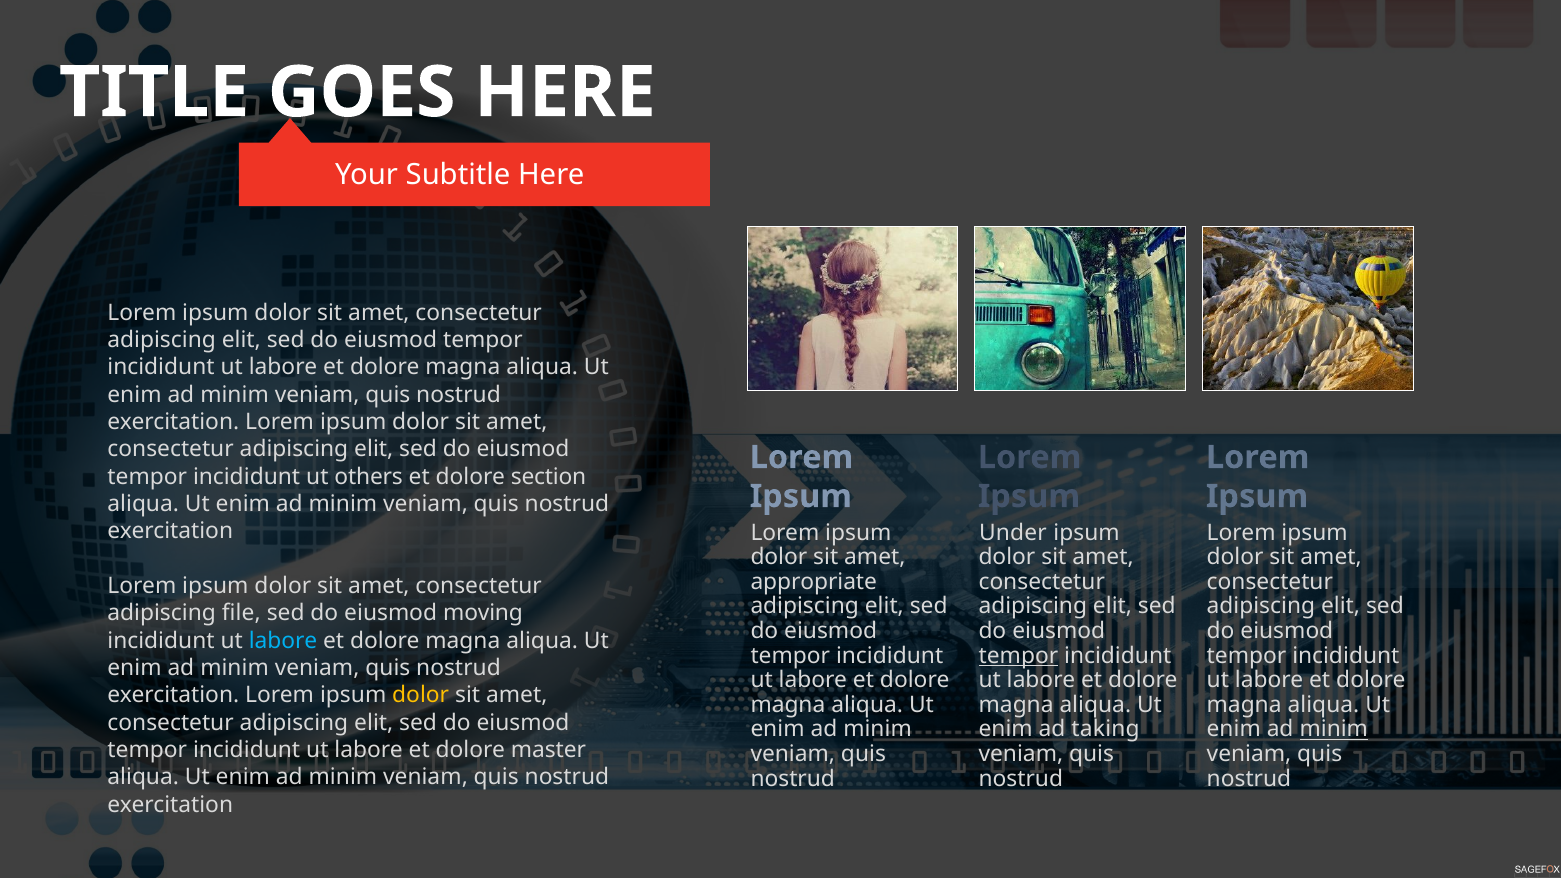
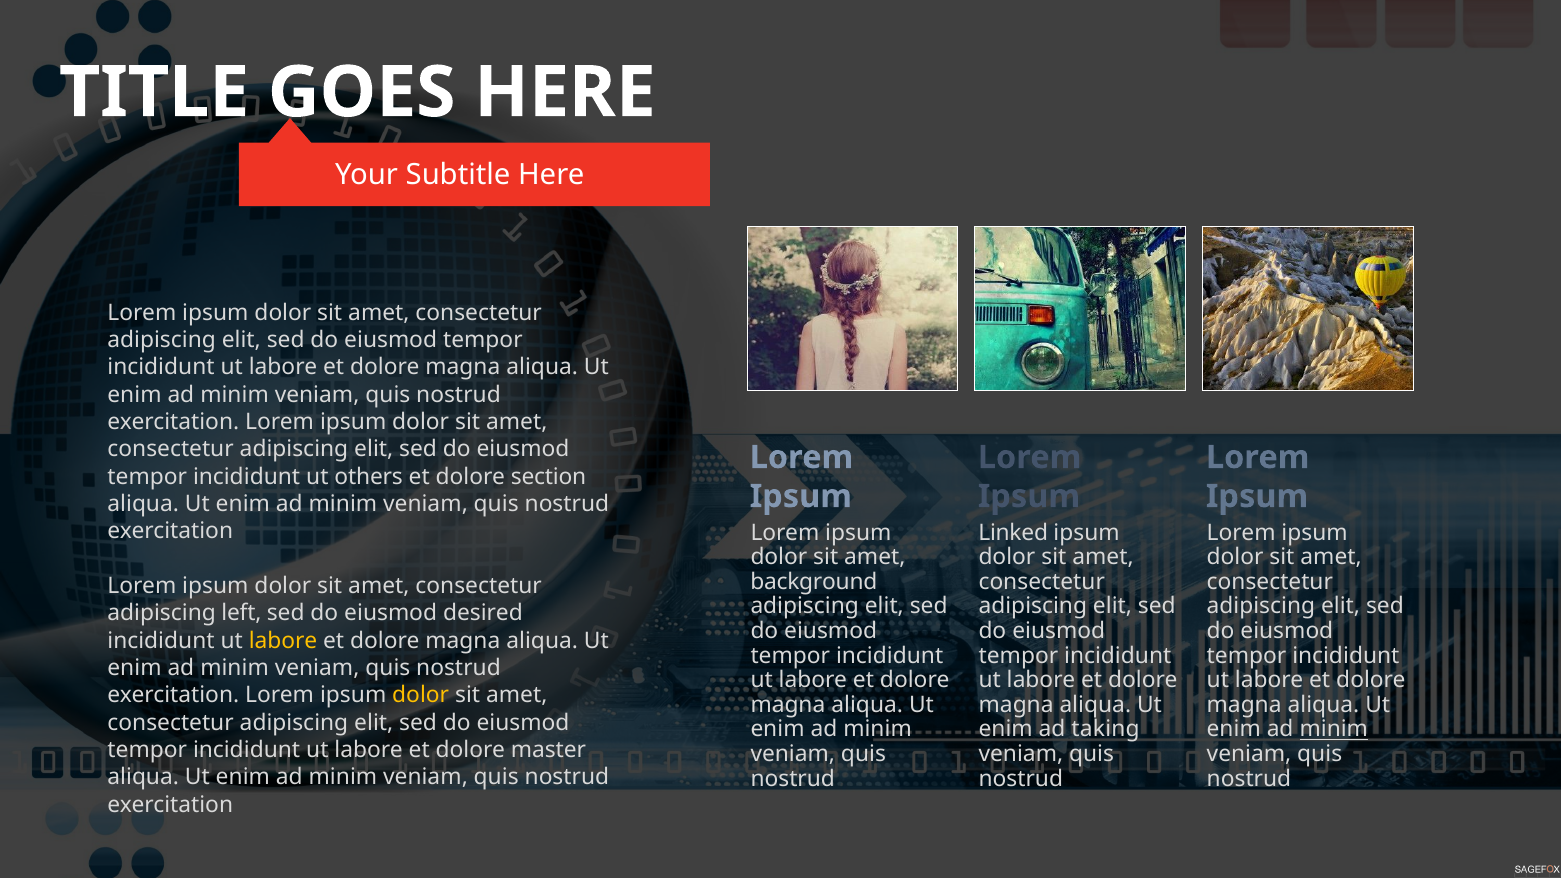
Under: Under -> Linked (1013, 533)
appropriate: appropriate -> background (814, 582)
file: file -> left (241, 613)
moving: moving -> desired (483, 613)
labore colour: light blue -> yellow (283, 641)
tempor underline: present -> none (1018, 656)
